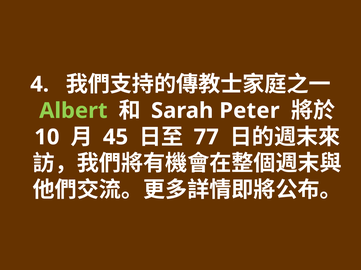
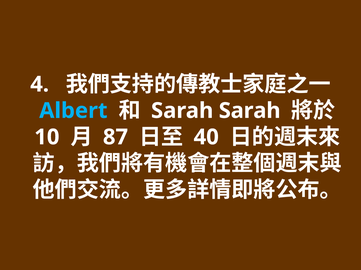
Albert colour: light green -> light blue (73, 111)
Sarah Peter: Peter -> Sarah (250, 111)
45: 45 -> 87 (115, 137)
77: 77 -> 40 (206, 137)
